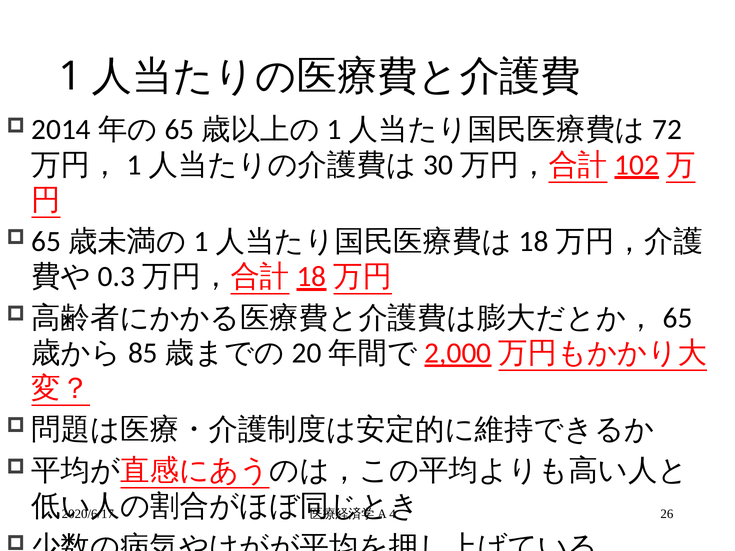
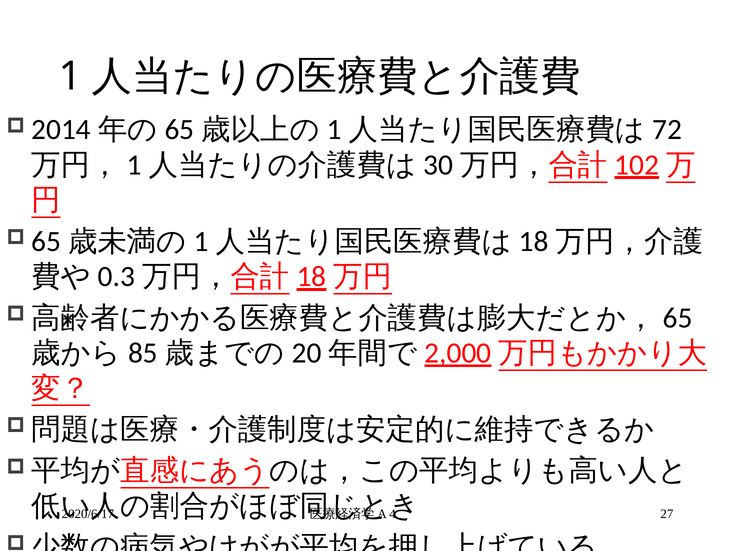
26: 26 -> 27 (667, 514)
